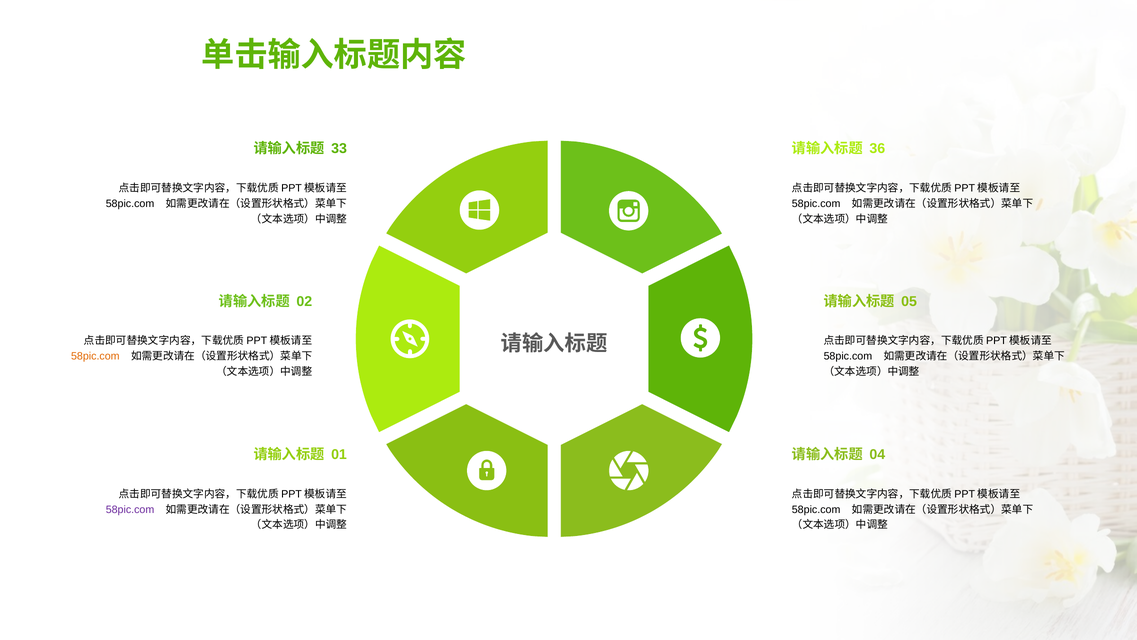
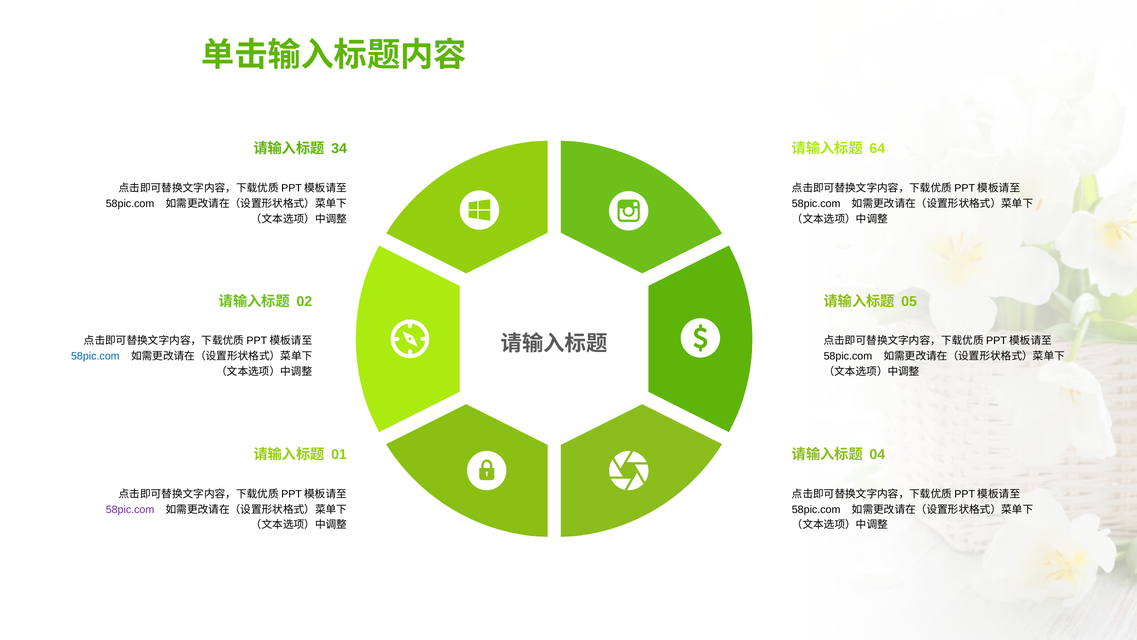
33: 33 -> 34 (339, 149)
36: 36 -> 64 (877, 149)
58pic.com colour: orange -> blue (95, 356)
